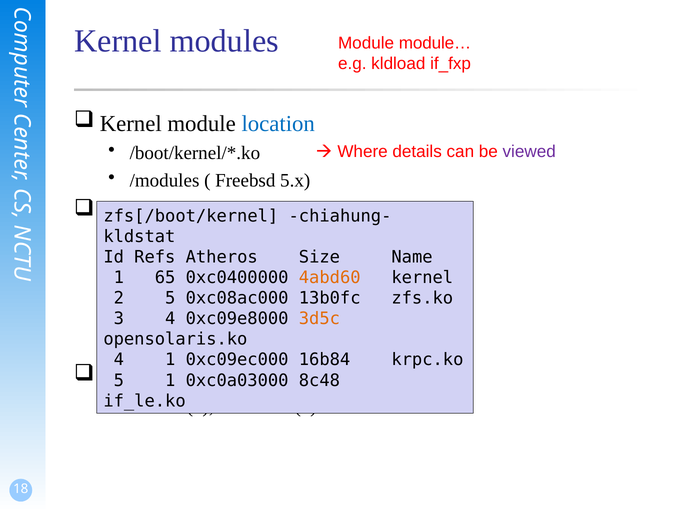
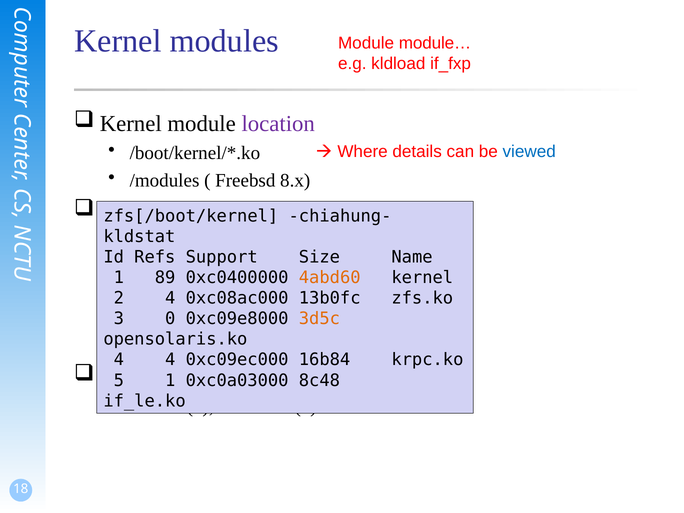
location colour: blue -> purple (278, 124)
viewed colour: purple -> blue (529, 152)
5.x: 5.x -> 8.x (295, 181)
Atheros: Atheros -> Support (222, 257)
65: 65 -> 89 (165, 278)
2 5: 5 -> 4 (170, 298)
3 4: 4 -> 0 (170, 319)
4 1: 1 -> 4 (170, 360)
